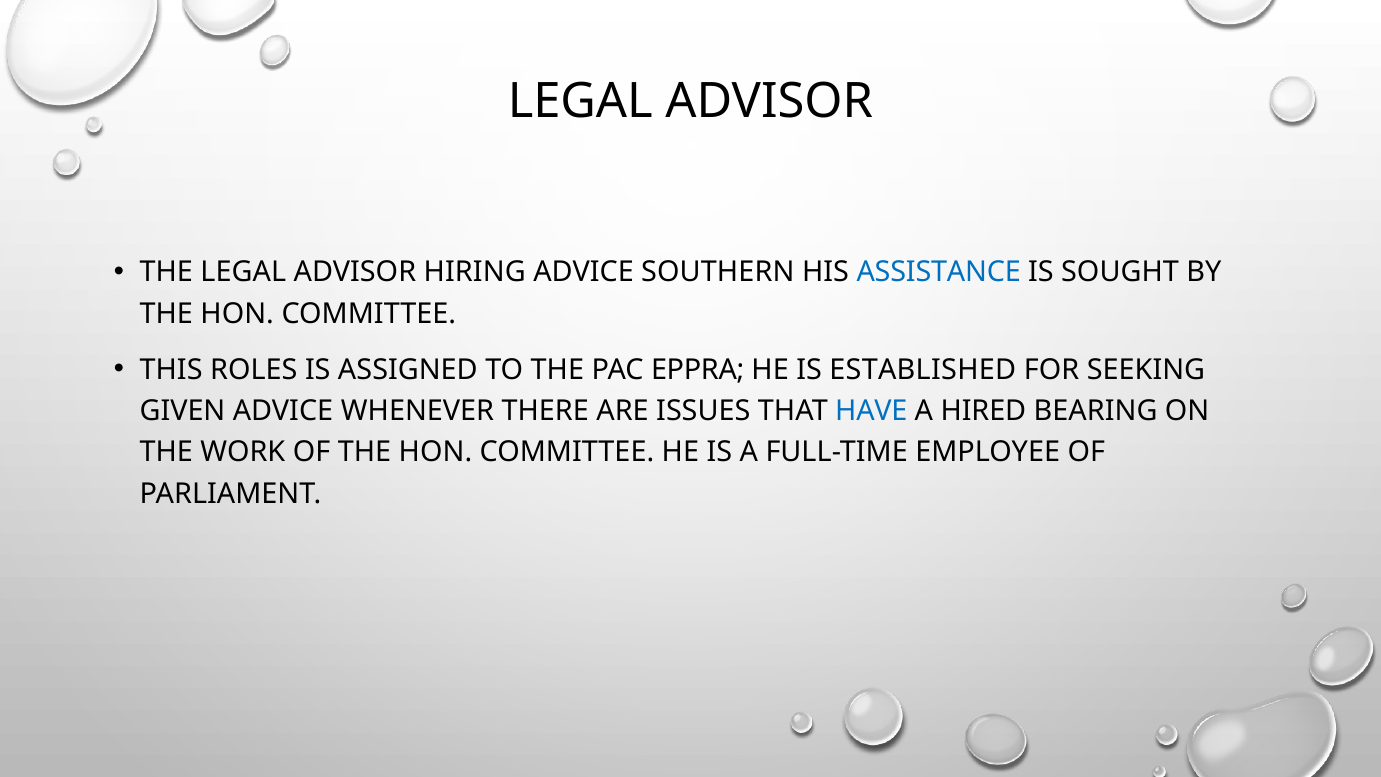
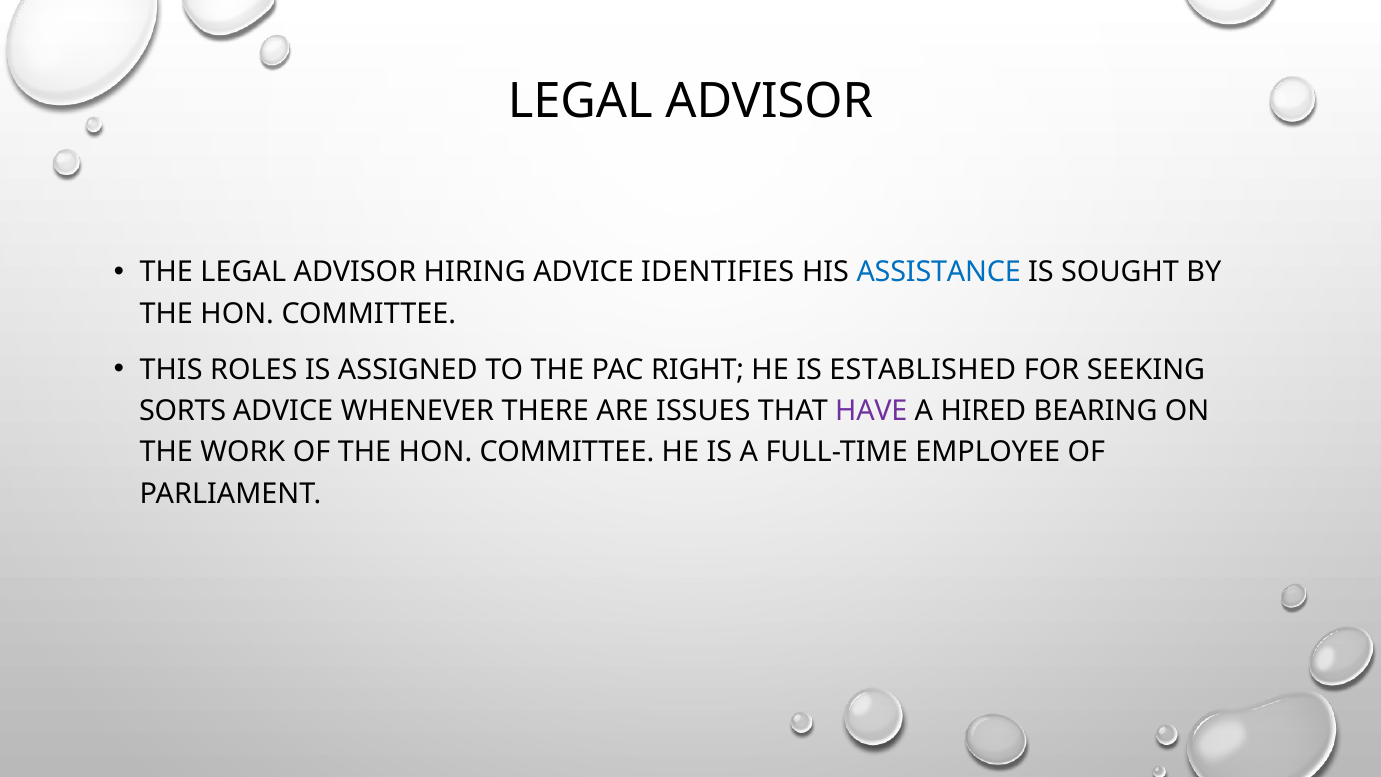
SOUTHERN: SOUTHERN -> IDENTIFIES (718, 272)
EPPRA: EPPRA -> RIGHT (698, 369)
GIVEN: GIVEN -> SORTS (183, 411)
HAVE colour: blue -> purple (871, 411)
